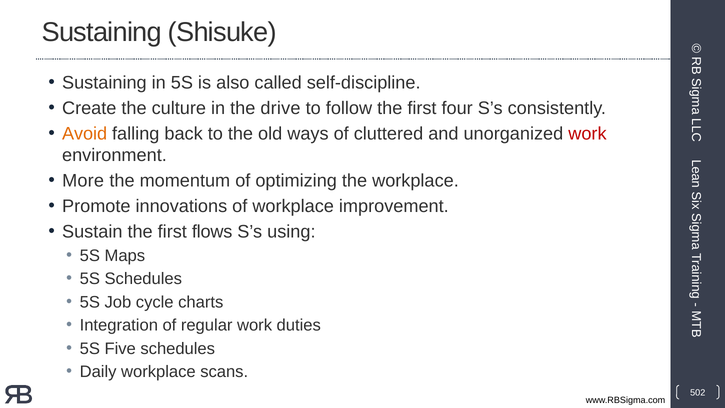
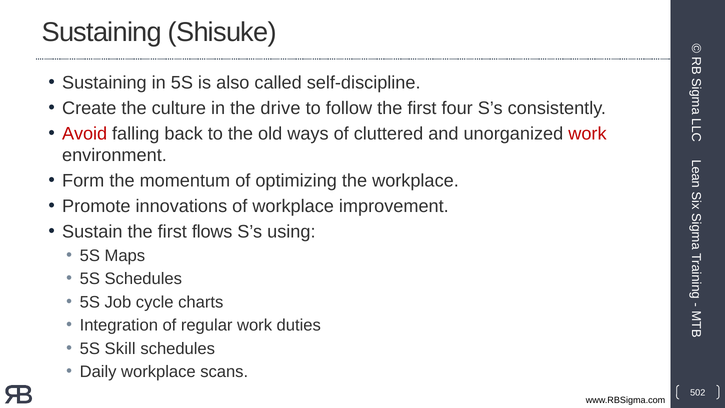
Avoid colour: orange -> red (85, 134)
More: More -> Form (83, 181)
Five: Five -> Skill (120, 348)
